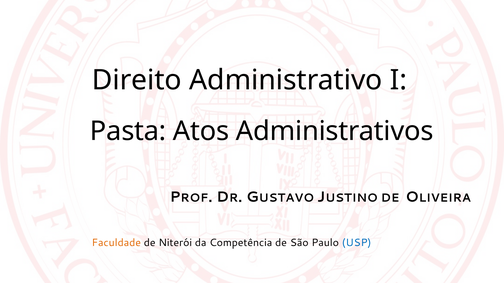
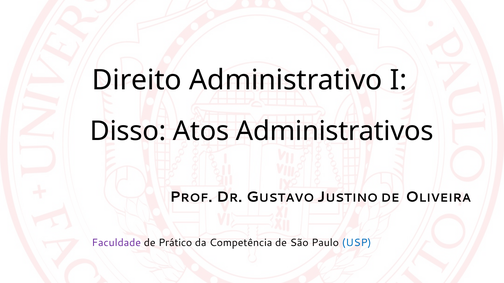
Pasta: Pasta -> Disso (128, 131)
Faculdade colour: orange -> purple (116, 243)
Niterói: Niterói -> Prático (175, 243)
